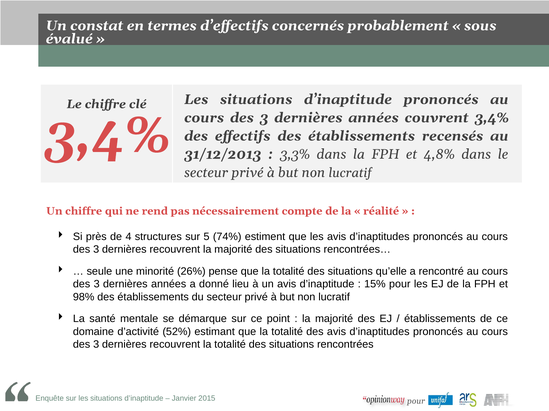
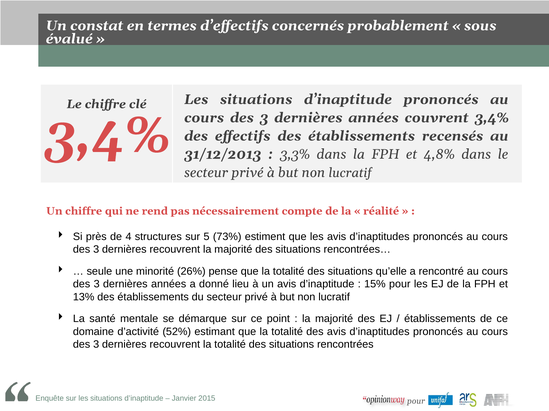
74%: 74% -> 73% (227, 237)
98%: 98% -> 13% (84, 297)
